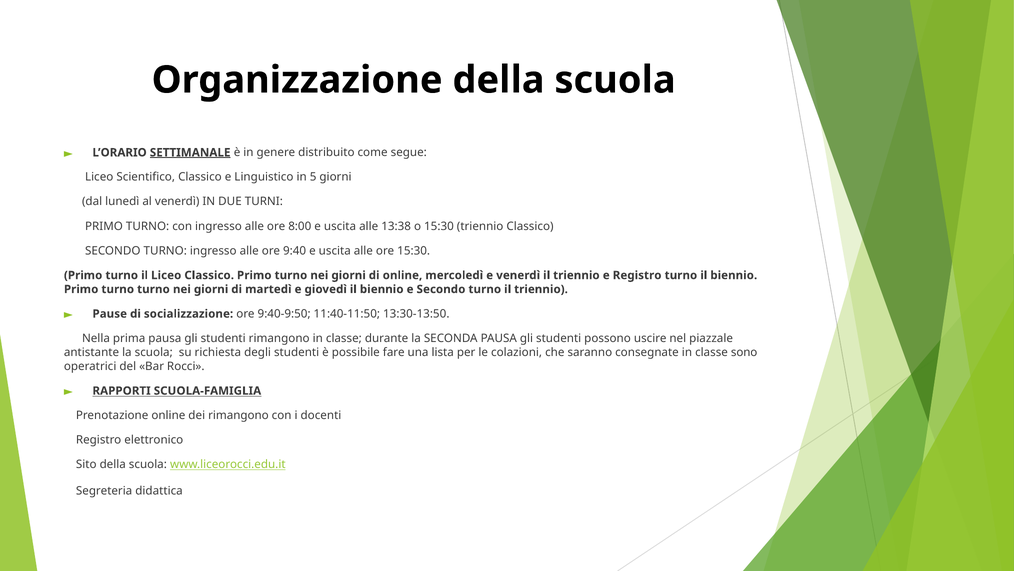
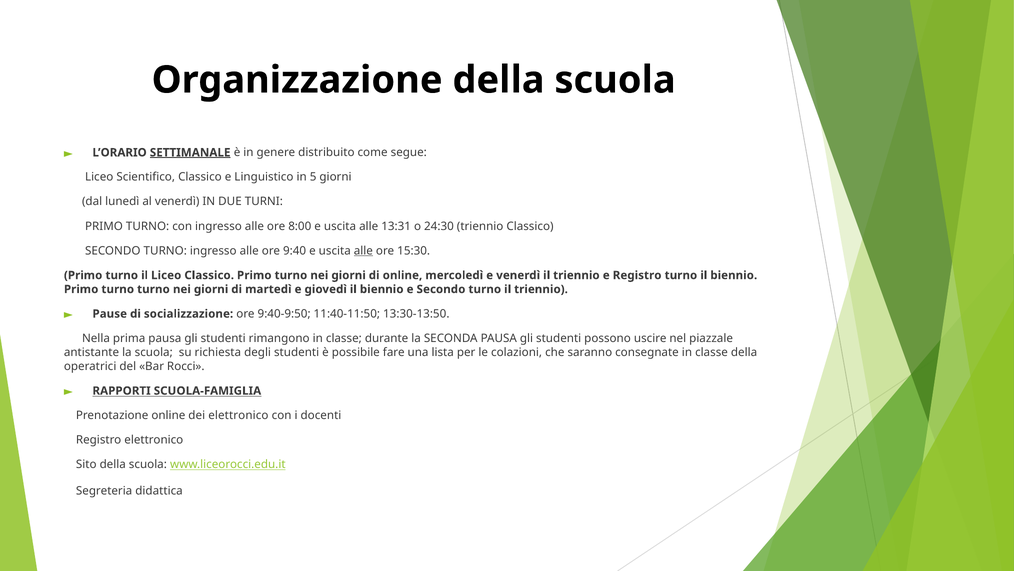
13:38: 13:38 -> 13:31 (396, 226)
o 15:30: 15:30 -> 24:30 (439, 226)
alle underline: none -> present (363, 250)
classe sono: sono -> della (744, 352)
dei rimangono: rimangono -> elettronico (238, 415)
